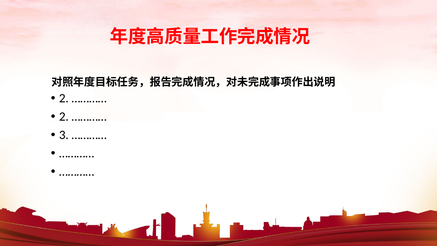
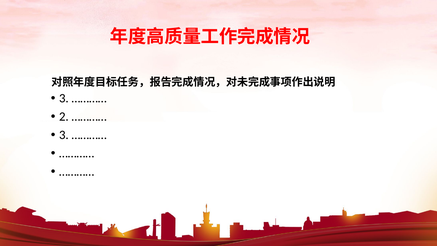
2: 2 -> 3 (64, 98)
